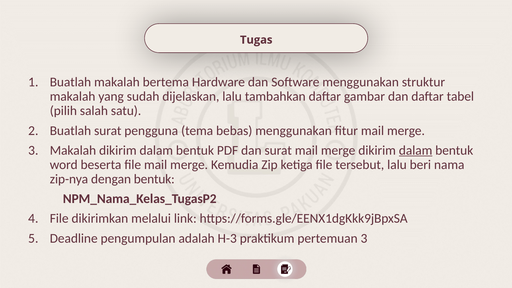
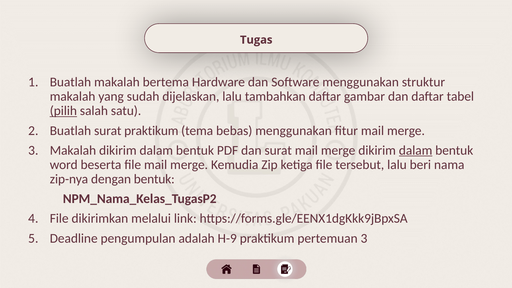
pilih underline: none -> present (63, 111)
surat pengguna: pengguna -> praktikum (151, 131)
H-3: H-3 -> H-9 (227, 238)
